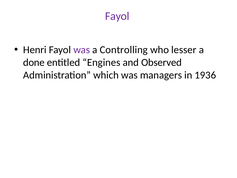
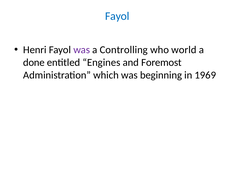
Fayol colour: purple -> blue (117, 16)
lesser: lesser -> world (184, 50)
Observed: Observed -> Foremost (161, 62)
managers: managers -> beginning (161, 75)
1936: 1936 -> 1969 (205, 75)
